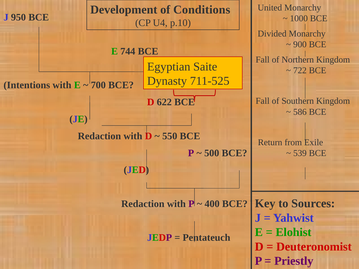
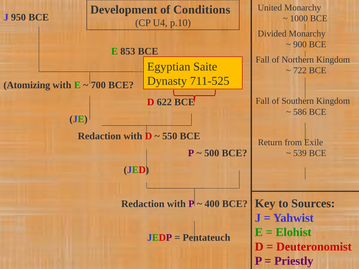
744: 744 -> 853 (128, 51)
Intentions: Intentions -> Atomizing (27, 85)
